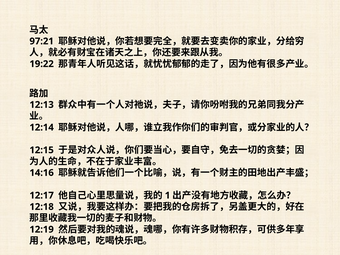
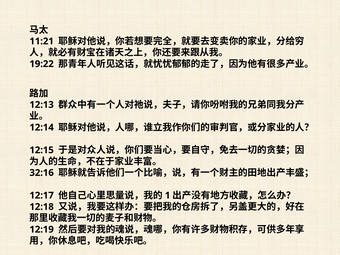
97:21: 97:21 -> 11:21 (42, 41)
14:16: 14:16 -> 32:16 (42, 173)
